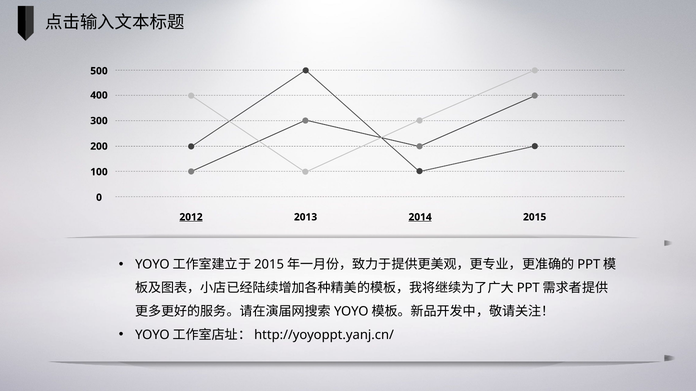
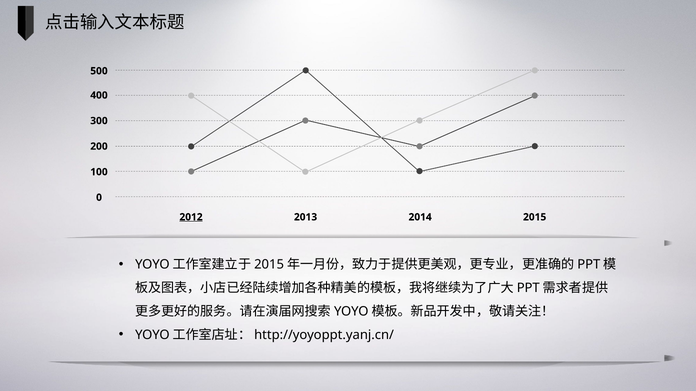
2014 underline: present -> none (420, 217)
